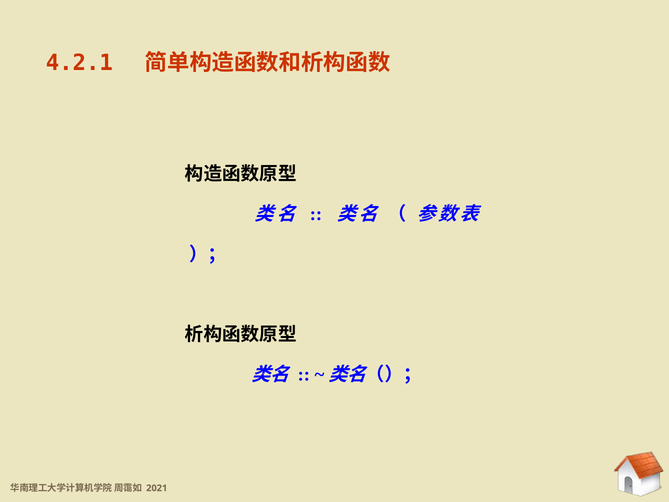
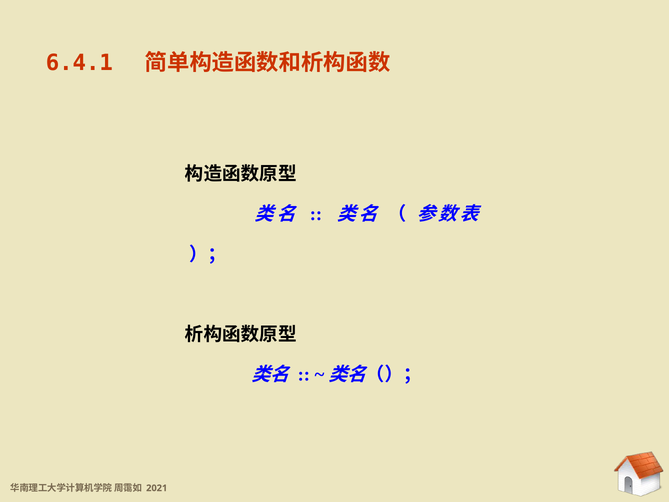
4.2.1: 4.2.1 -> 6.4.1 (79, 63)
